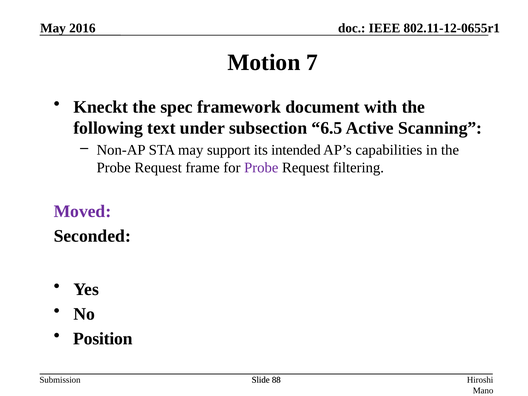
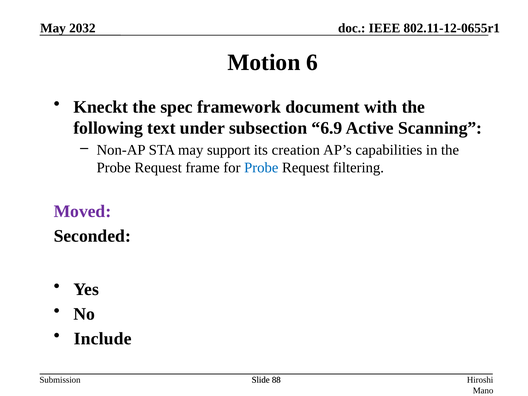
2016: 2016 -> 2032 (82, 28)
7: 7 -> 6 (312, 62)
6.5: 6.5 -> 6.9 (327, 128)
intended: intended -> creation (296, 150)
Probe colour: purple -> blue (261, 168)
Position: Position -> Include (103, 339)
